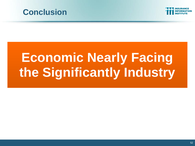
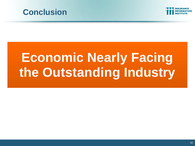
Significantly: Significantly -> Outstanding (81, 73)
